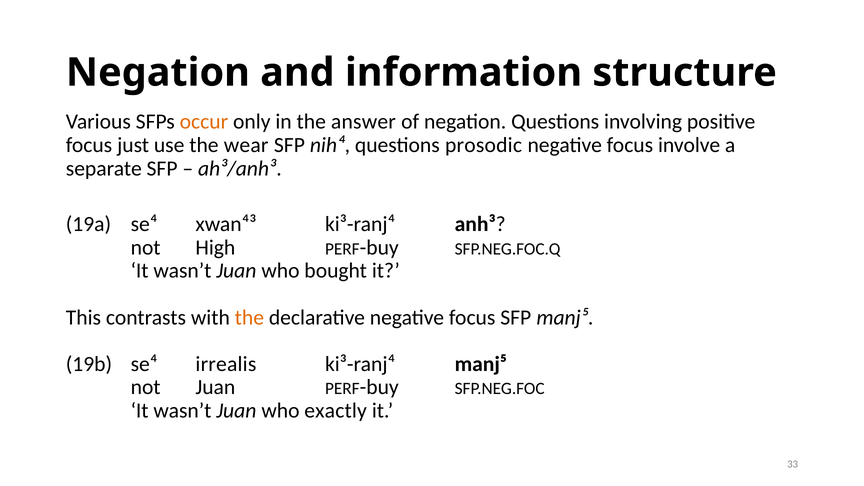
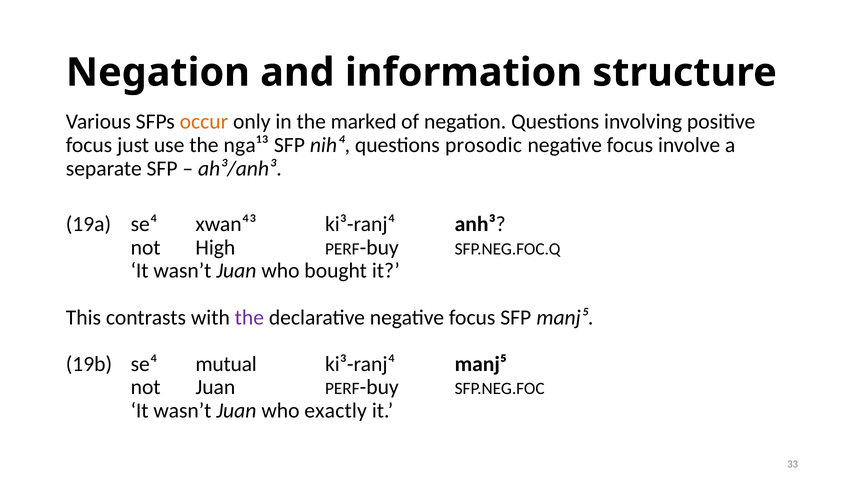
answer: answer -> marked (364, 122)
wear: wear -> nga¹³ (246, 145)
the colour: orange -> purple (249, 317)
irrealis: irrealis -> mutual (226, 364)
